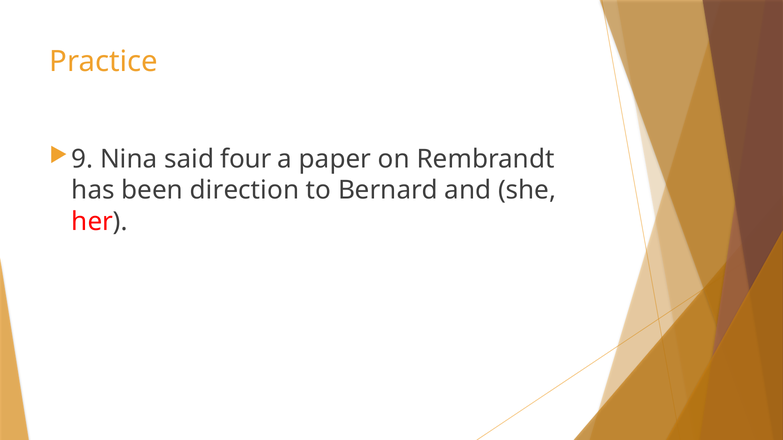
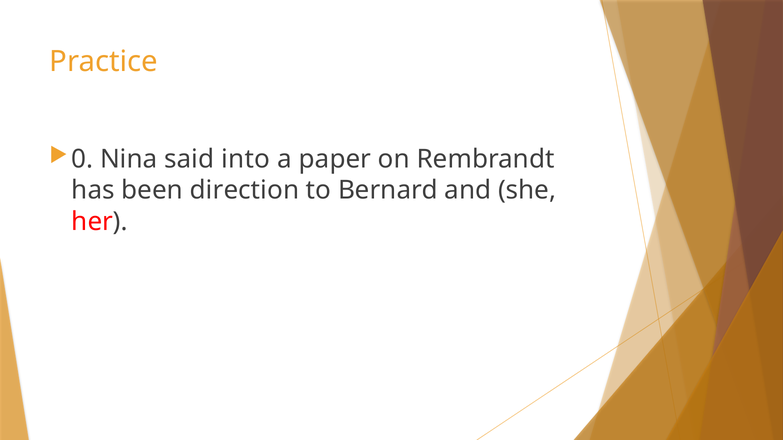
9: 9 -> 0 (82, 159)
four: four -> into (246, 159)
